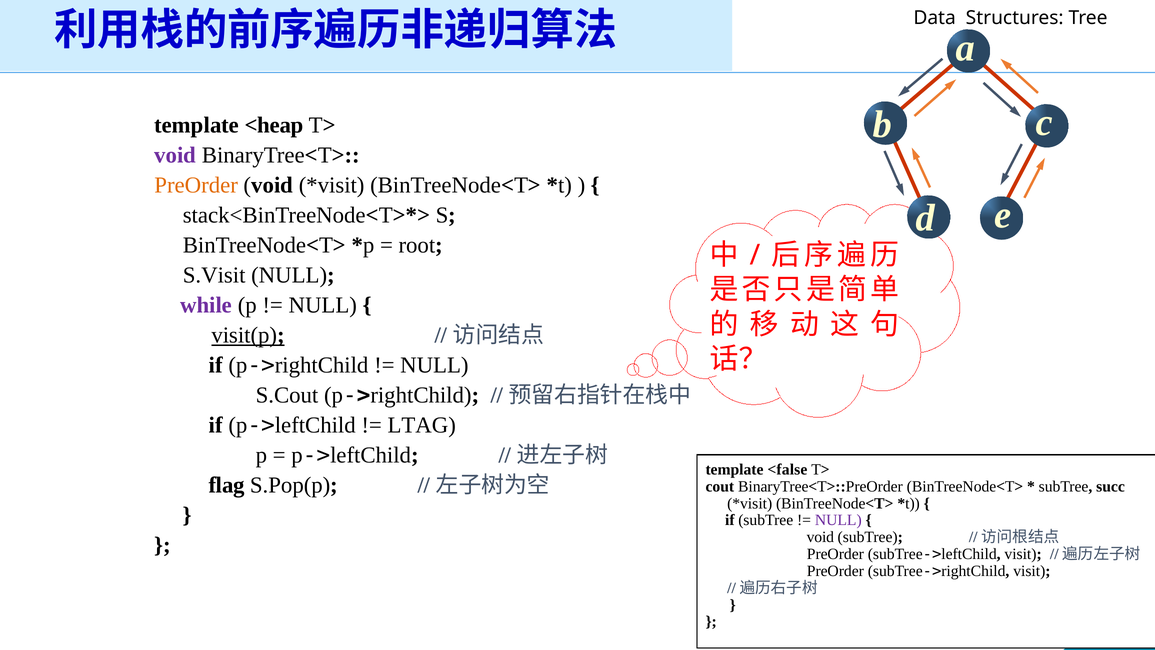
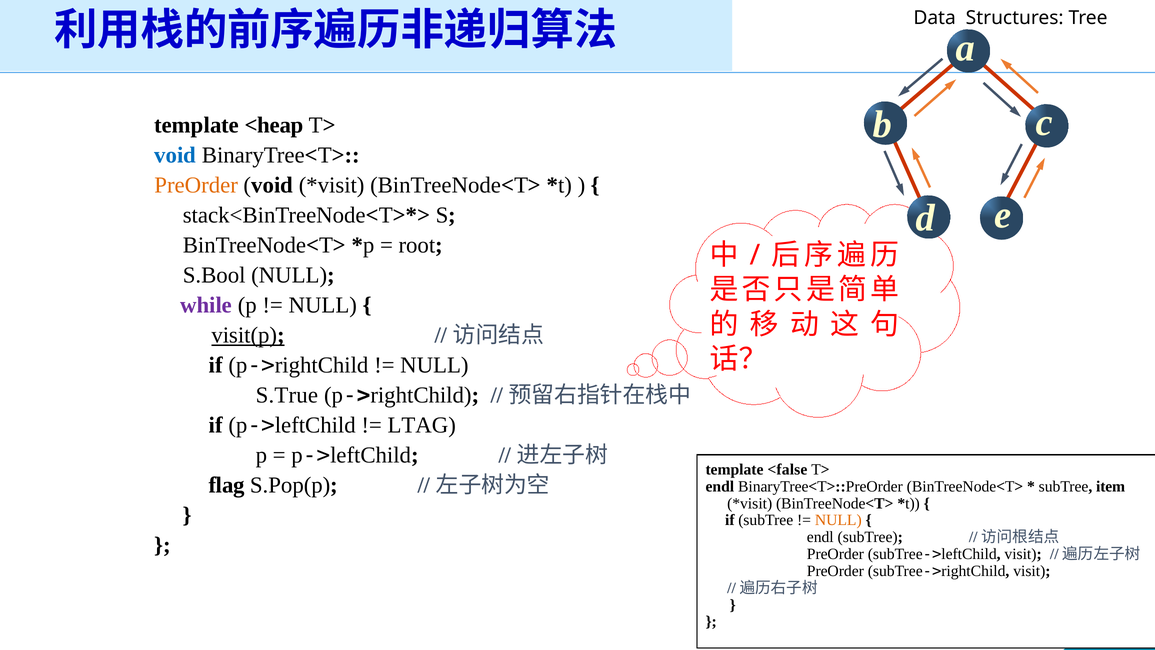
void colour: purple -> blue (175, 155)
S.Visit: S.Visit -> S.Bool (214, 275)
S.Cout: S.Cout -> S.True (287, 395)
cout: cout -> endl (720, 486)
succ: succ -> item (1111, 486)
NULL colour: purple -> orange (838, 520)
void: void -> endl (820, 537)
